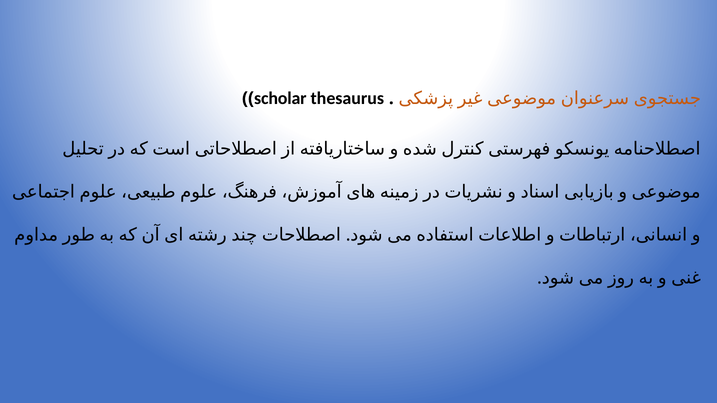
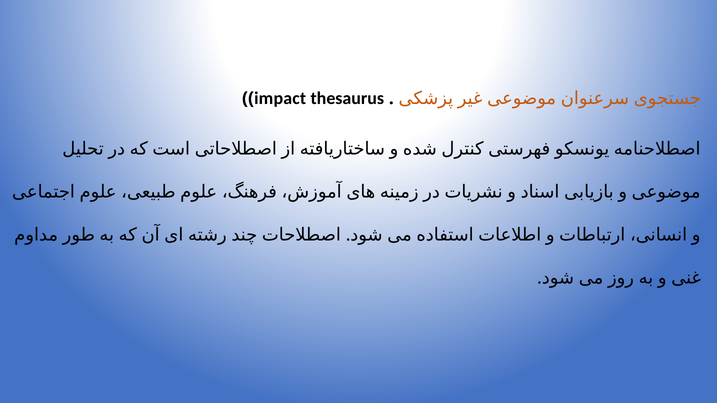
scholar: scholar -> impact (280, 98)
